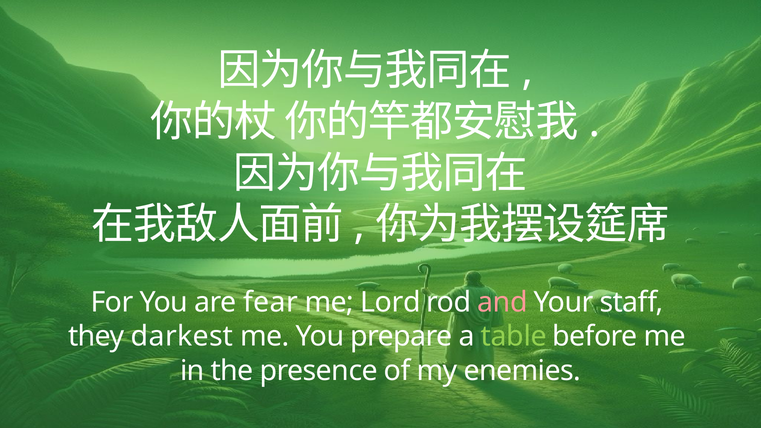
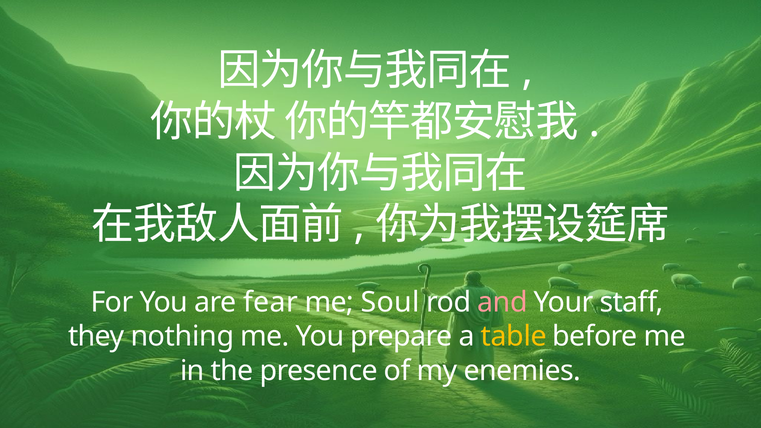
Lord: Lord -> Soul (390, 302)
darkest: darkest -> nothing (182, 337)
table colour: light green -> yellow (514, 337)
